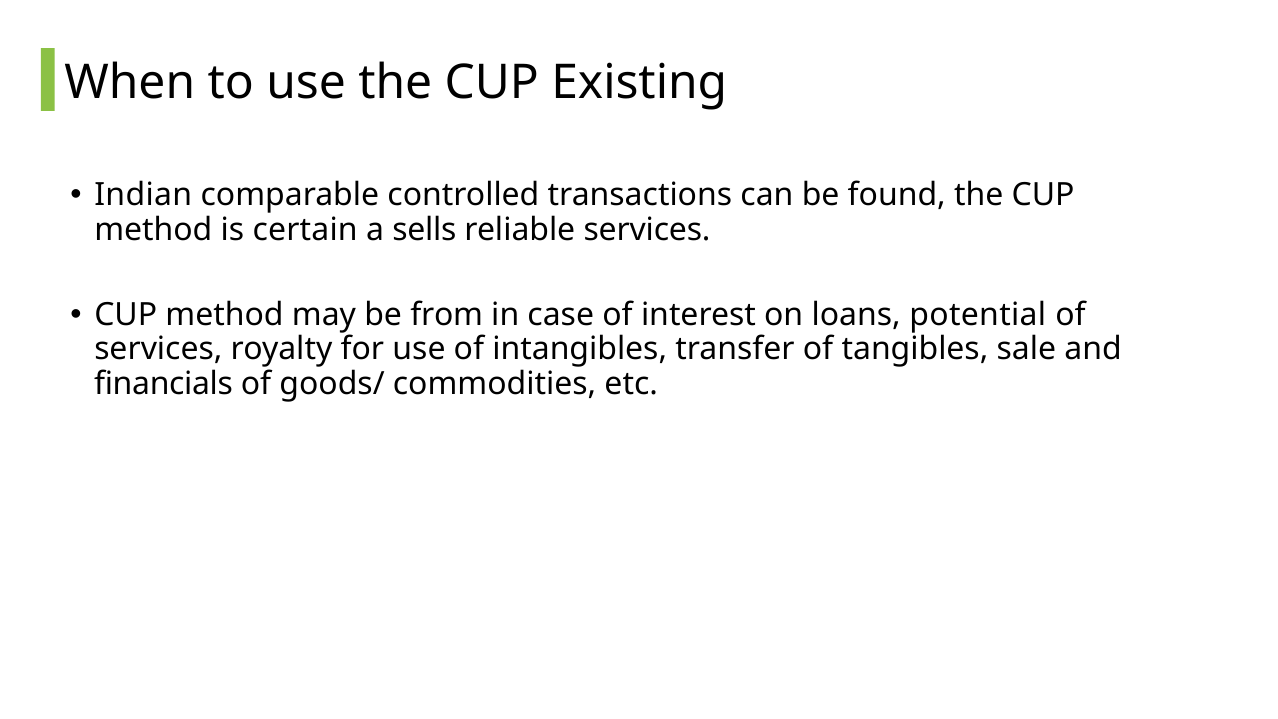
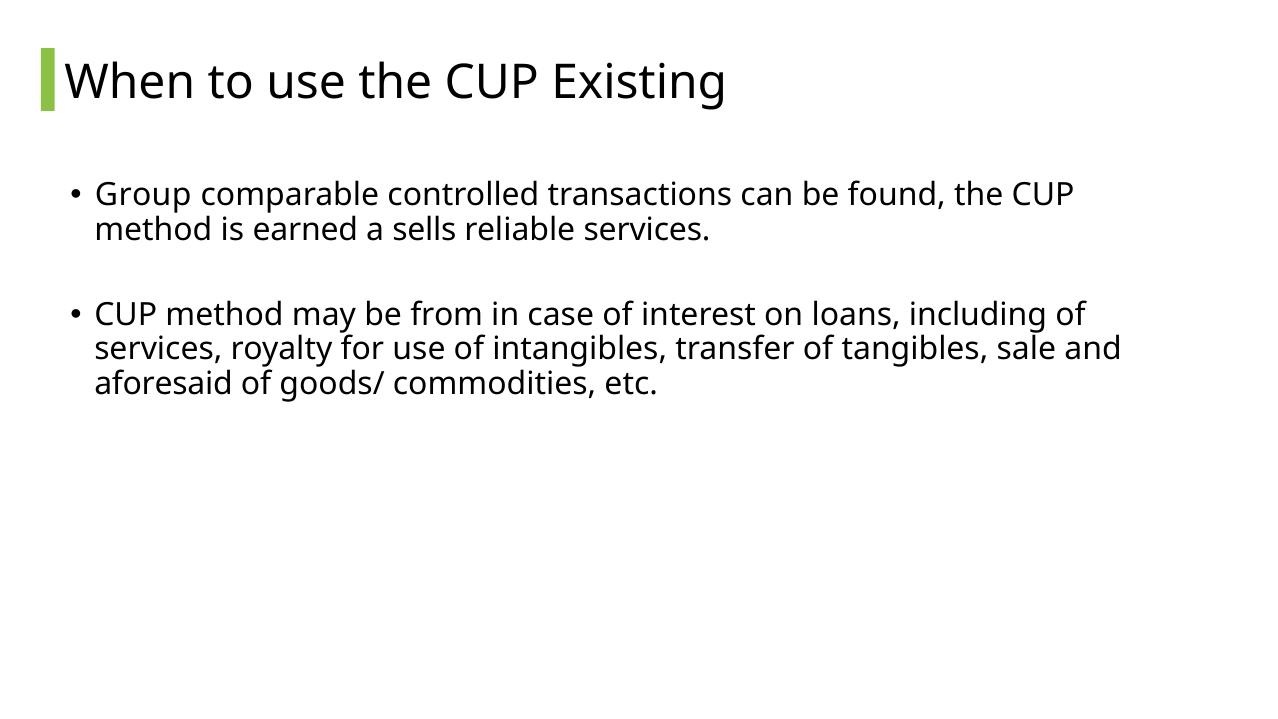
Indian: Indian -> Group (143, 195)
certain: certain -> earned (305, 230)
potential: potential -> including (978, 315)
financials: financials -> aforesaid (164, 384)
